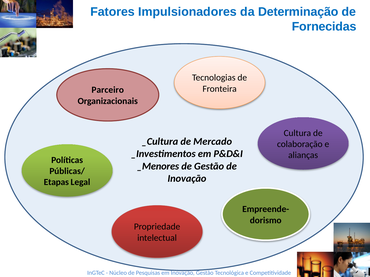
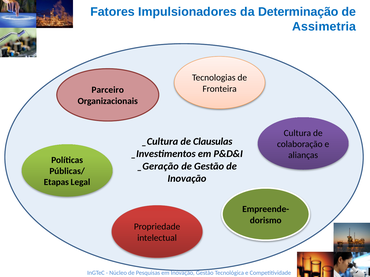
Fornecidas: Fornecidas -> Assimetria (324, 27)
Mercado: Mercado -> Clausulas (213, 142)
_Menores: _Menores -> _Geração (158, 166)
